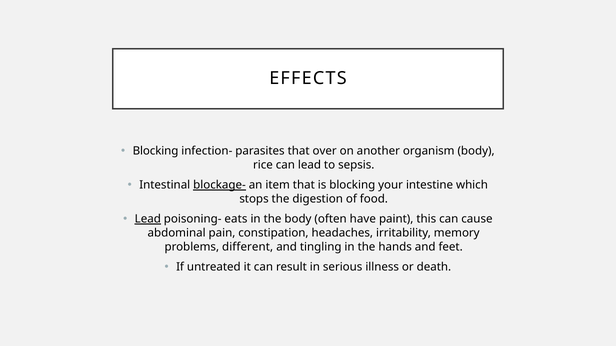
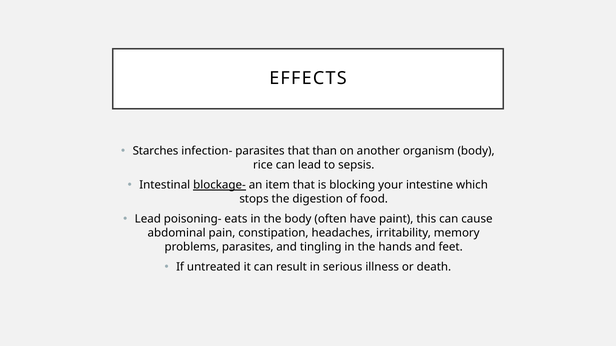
Blocking: Blocking -> Starches (156, 151)
over: over -> than (325, 151)
Lead underline: present -> none (148, 219)
problems different: different -> parasites (248, 247)
